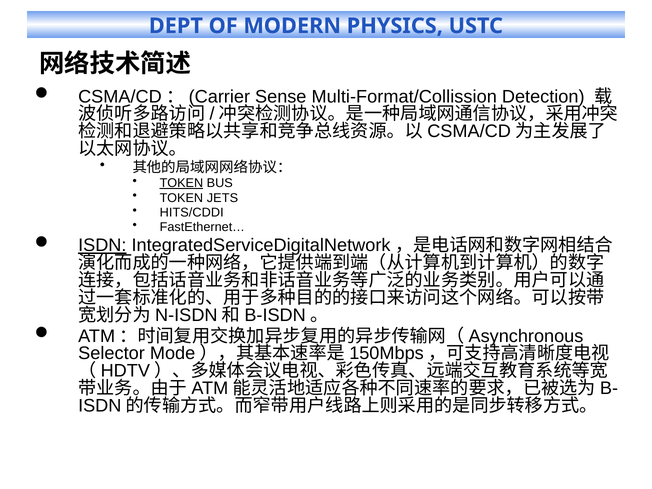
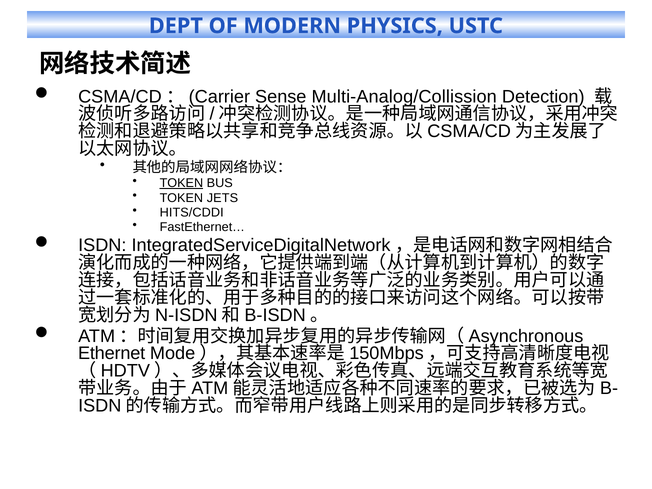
Multi-Format/Collission: Multi-Format/Collission -> Multi-Analog/Collission (404, 97)
ISDN underline: present -> none (102, 245)
Selector: Selector -> Ethernet (112, 353)
